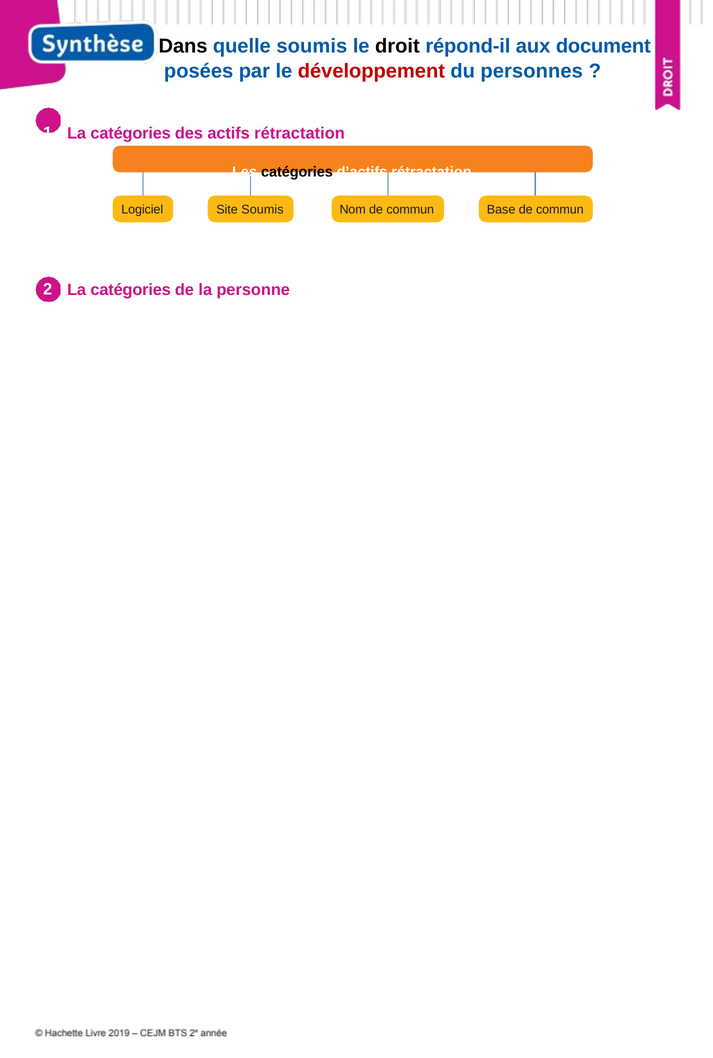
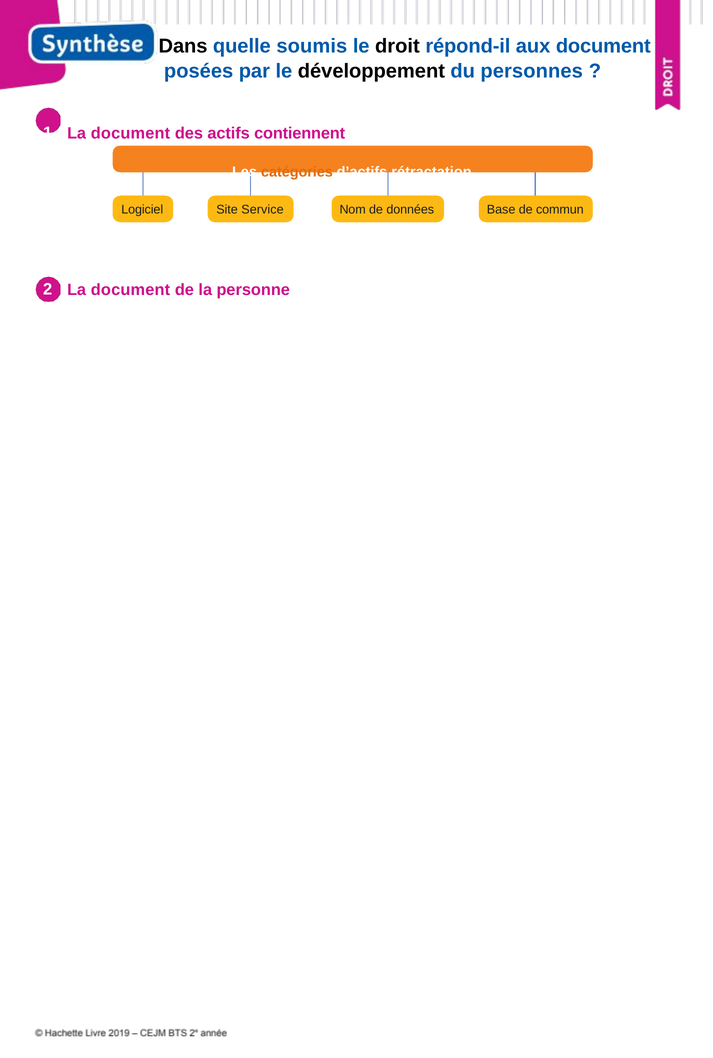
développement colour: red -> black (371, 71)
1 La catégories: catégories -> document (130, 133)
actifs rétractation: rétractation -> contiennent (300, 133)
catégories colour: black -> orange (297, 172)
Site Soumis: Soumis -> Service (262, 210)
Nom de commun: commun -> données (410, 210)
2 La catégories: catégories -> document (130, 290)
